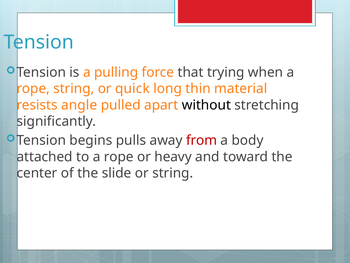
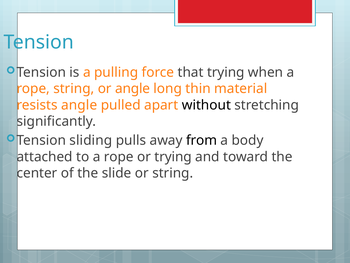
or quick: quick -> angle (133, 88)
begins: begins -> sliding (91, 140)
from colour: red -> black (202, 140)
or heavy: heavy -> trying (173, 157)
